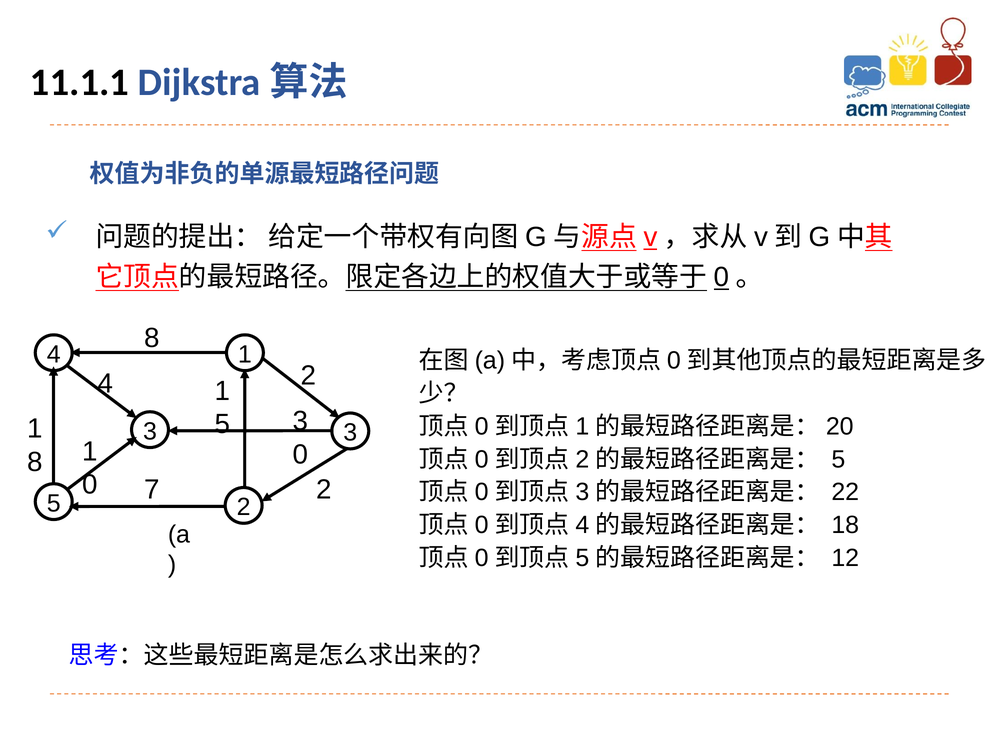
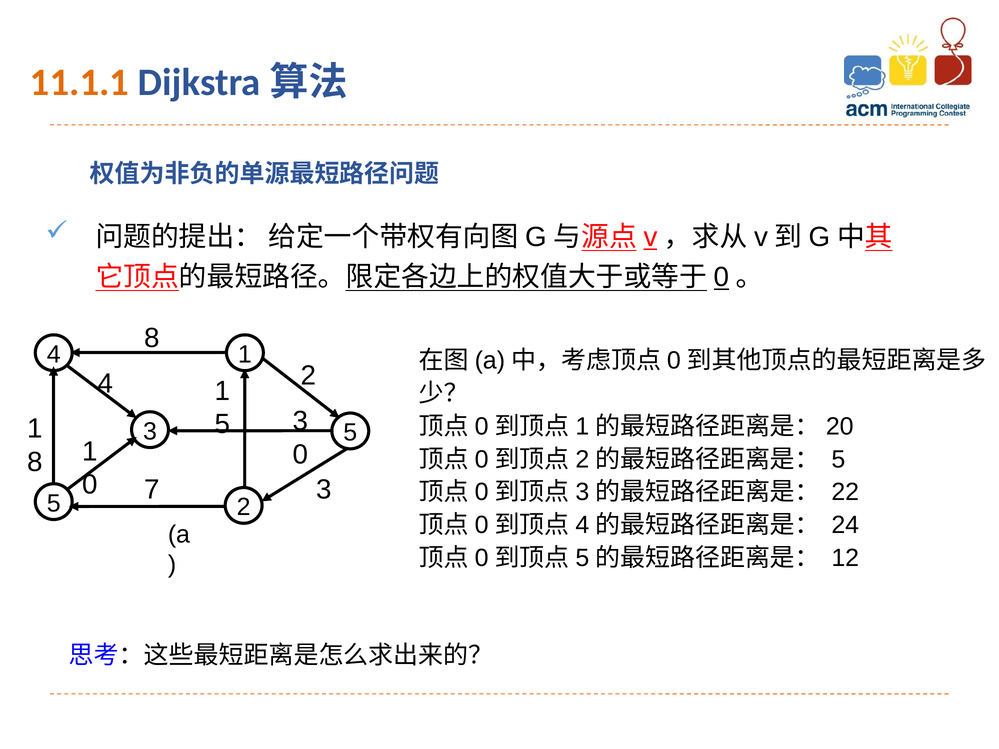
11.1.1 colour: black -> orange (80, 83)
3 3: 3 -> 5 (350, 433)
7 2: 2 -> 3 (324, 489)
18: 18 -> 24 (845, 525)
